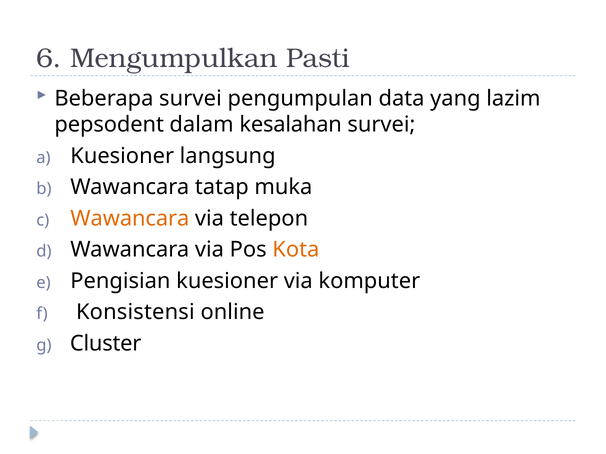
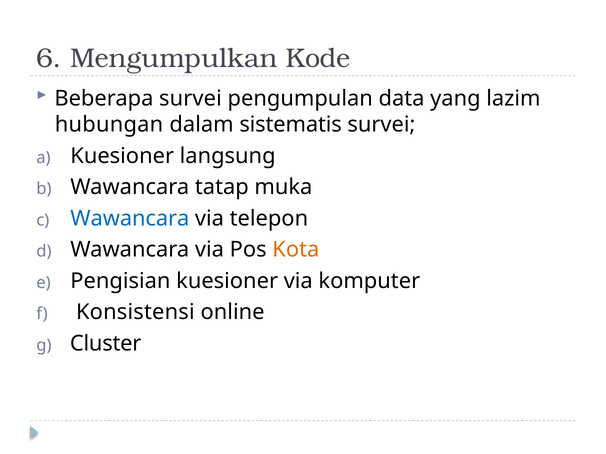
Pasti: Pasti -> Kode (318, 58)
pepsodent: pepsodent -> hubungan (109, 125)
kesalahan: kesalahan -> sistematis (291, 125)
Wawancara colour: orange -> blue (130, 219)
